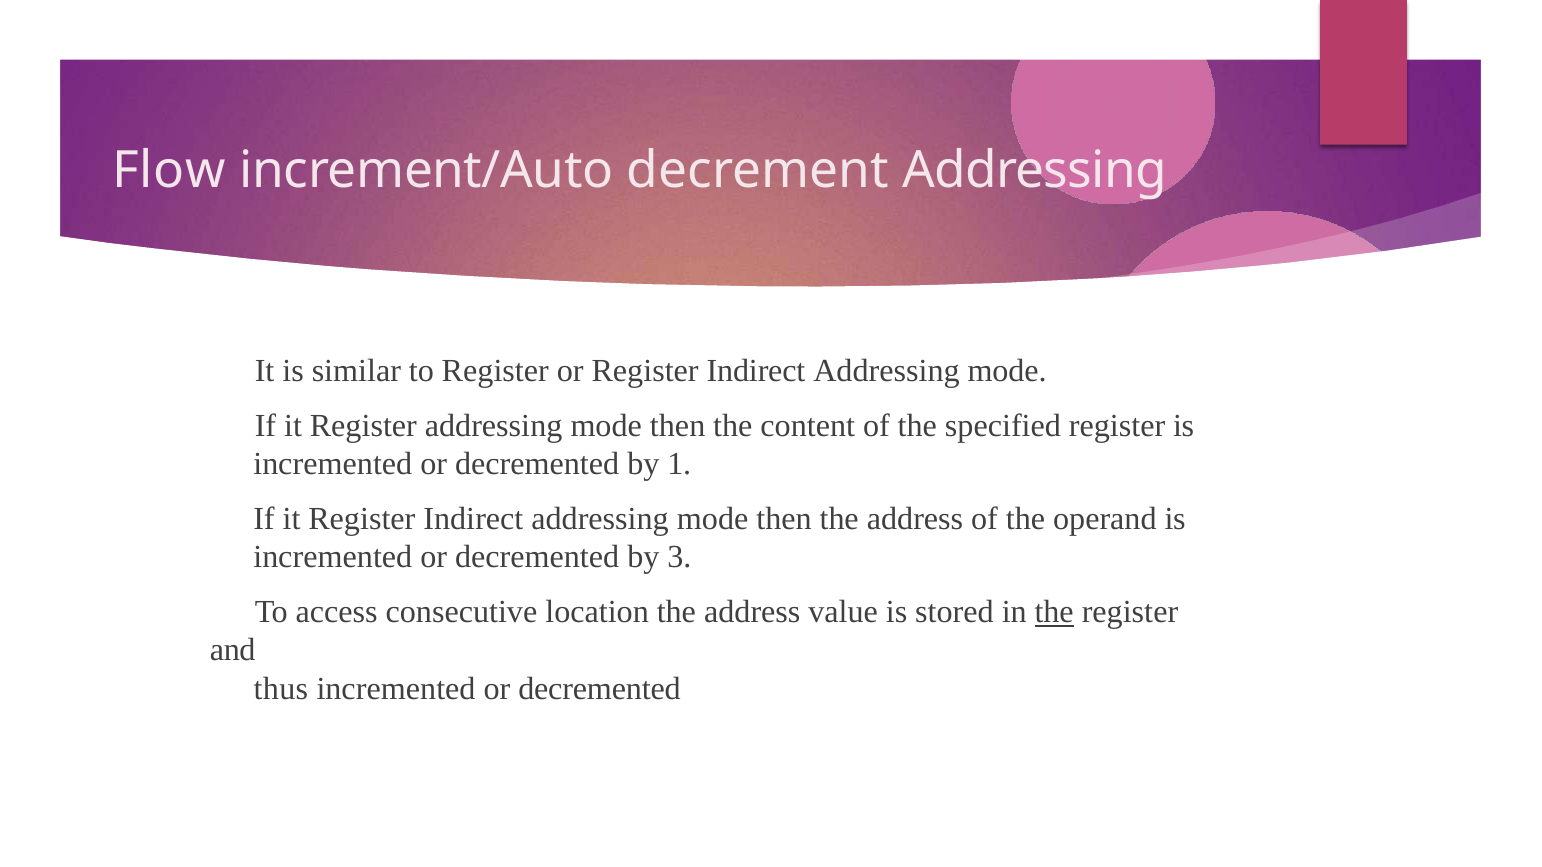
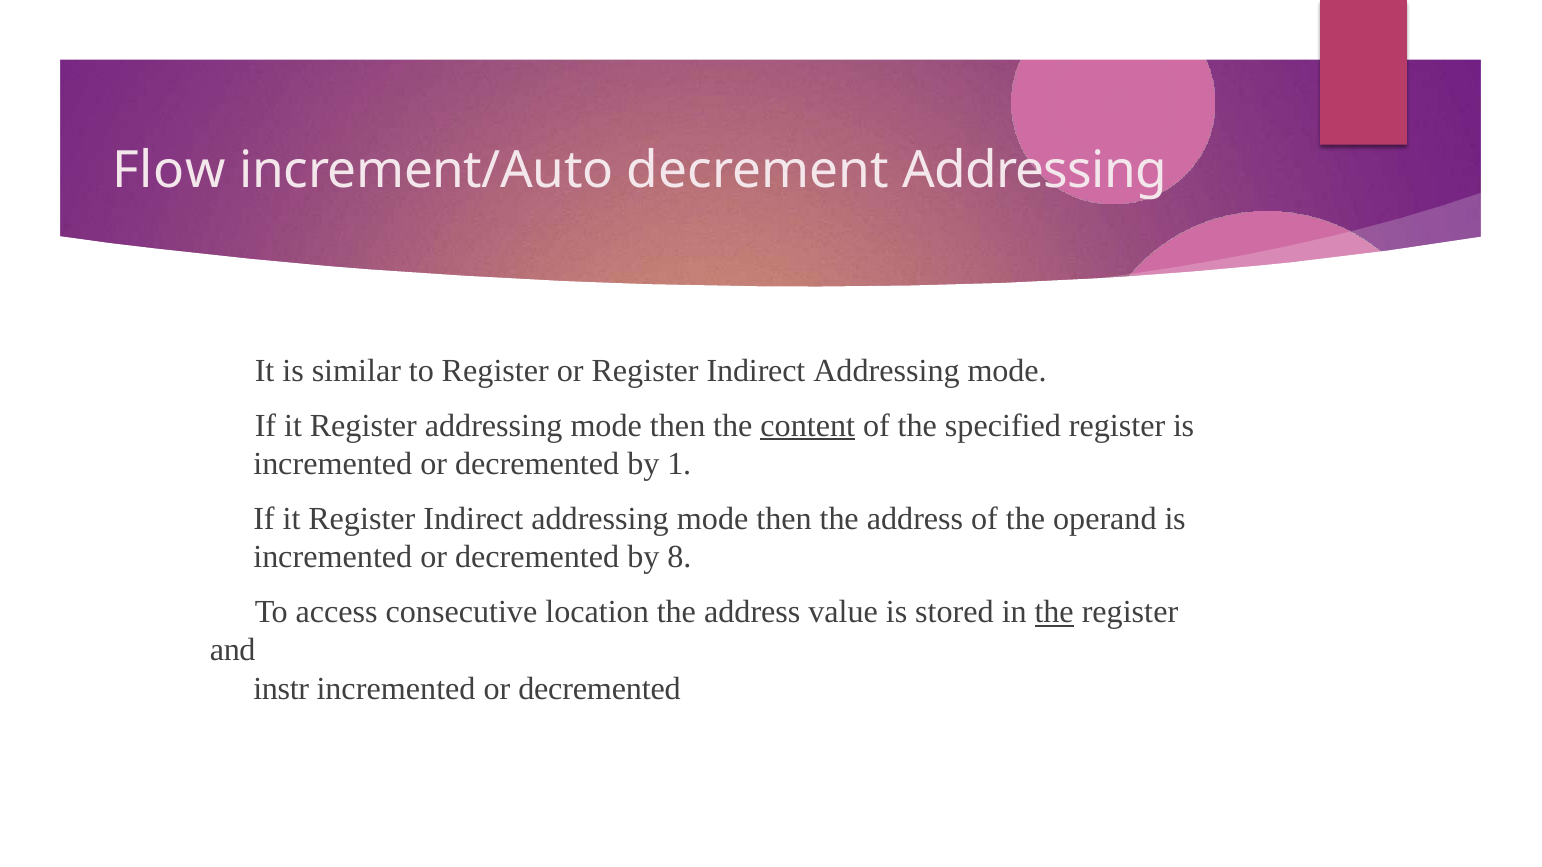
content underline: none -> present (808, 426)
3: 3 -> 8 (679, 558)
thus: thus -> instr (281, 689)
